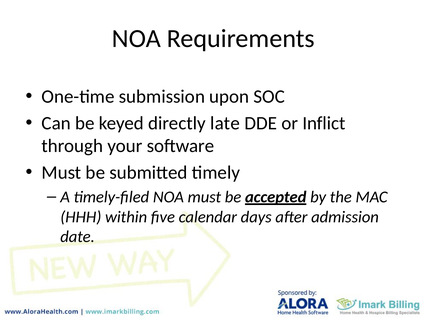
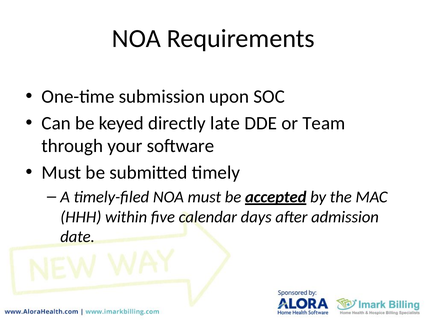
Inflict: Inflict -> Team (324, 123)
